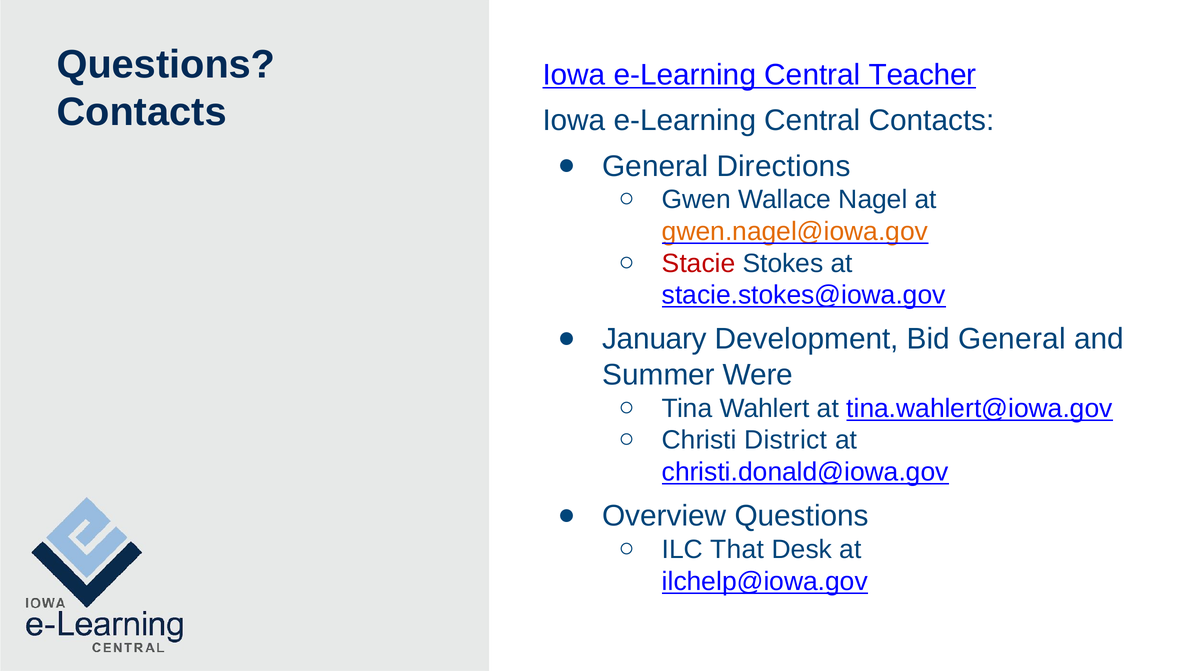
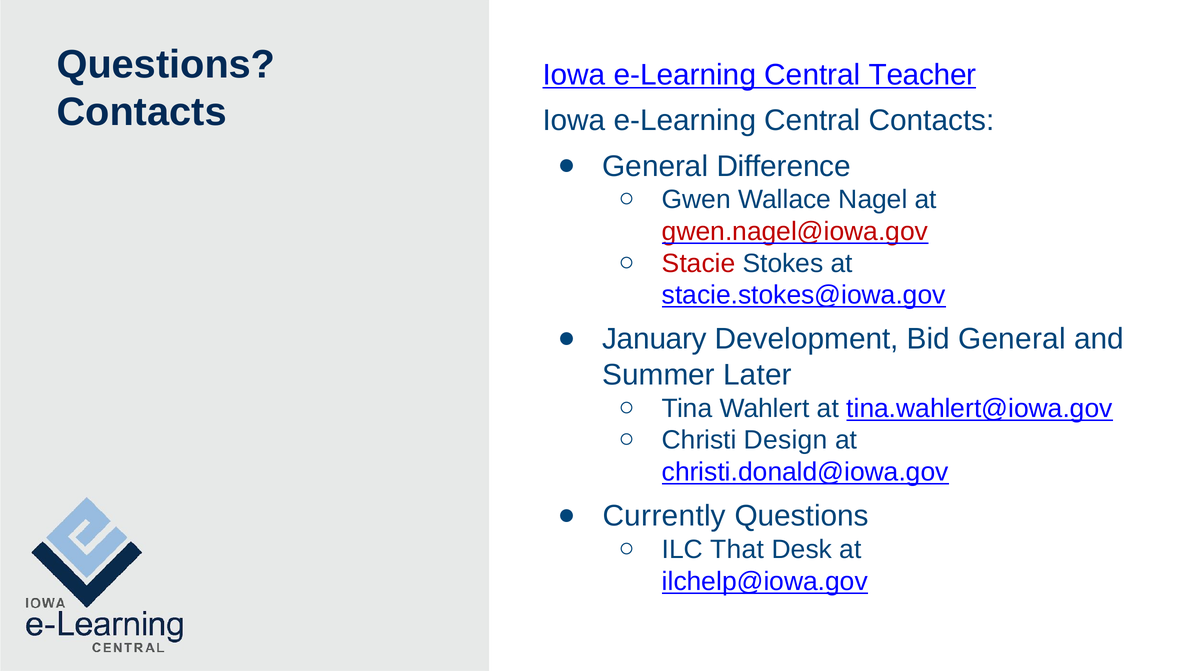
Directions: Directions -> Difference (784, 166)
gwen.nagel@iowa.gov colour: orange -> red (795, 232)
Were: Were -> Later (757, 375)
District: District -> Design (786, 440)
Overview: Overview -> Currently (664, 516)
